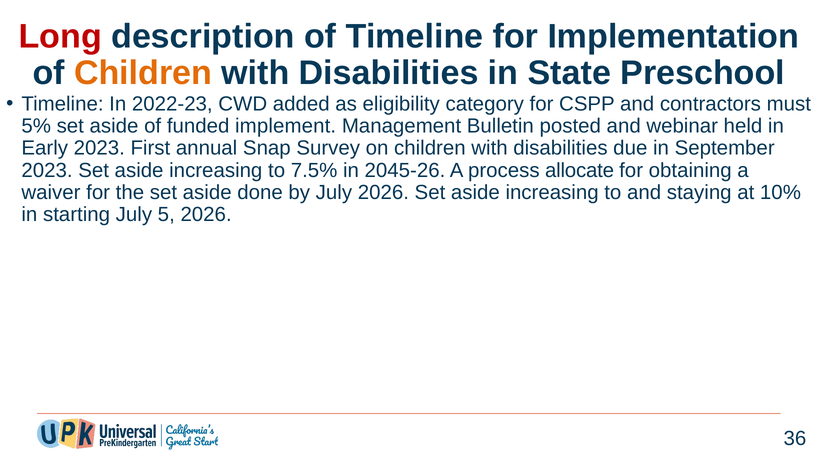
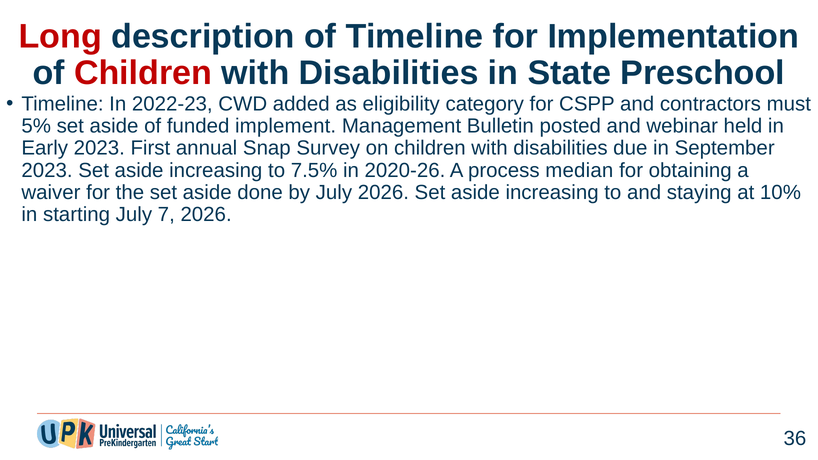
Children colour: orange -> red (143, 73)
2045-26: 2045-26 -> 2020-26 (405, 170)
allocate: allocate -> median (579, 170)
5: 5 -> 7 (166, 214)
